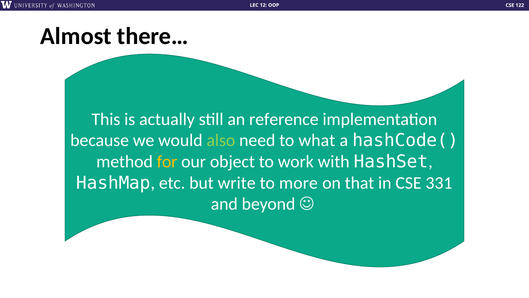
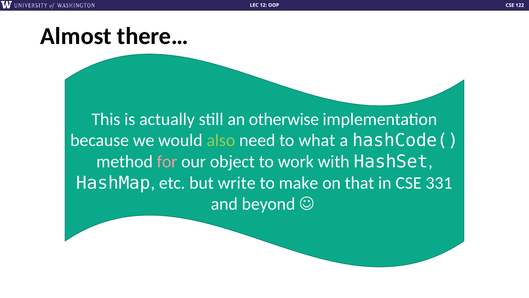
reference: reference -> otherwise (284, 119)
for colour: yellow -> pink (167, 161)
more: more -> make (299, 183)
